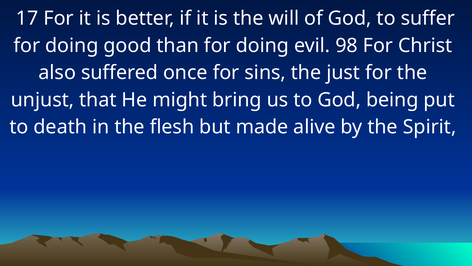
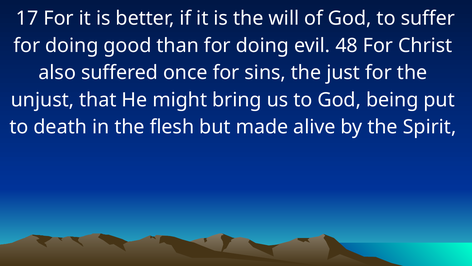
98: 98 -> 48 (347, 46)
